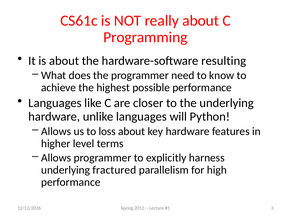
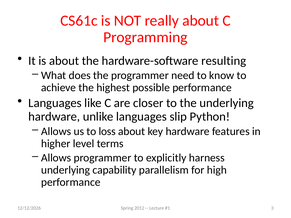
will: will -> slip (178, 117)
fractured: fractured -> capability (114, 170)
